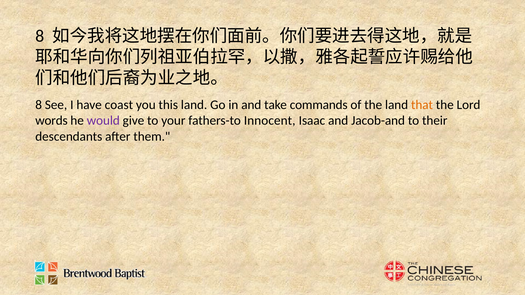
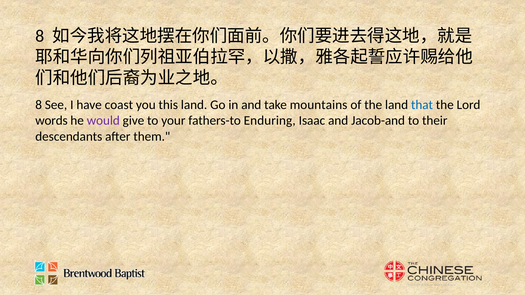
commands: commands -> mountains (319, 105)
that colour: orange -> blue (422, 105)
Innocent: Innocent -> Enduring (270, 121)
